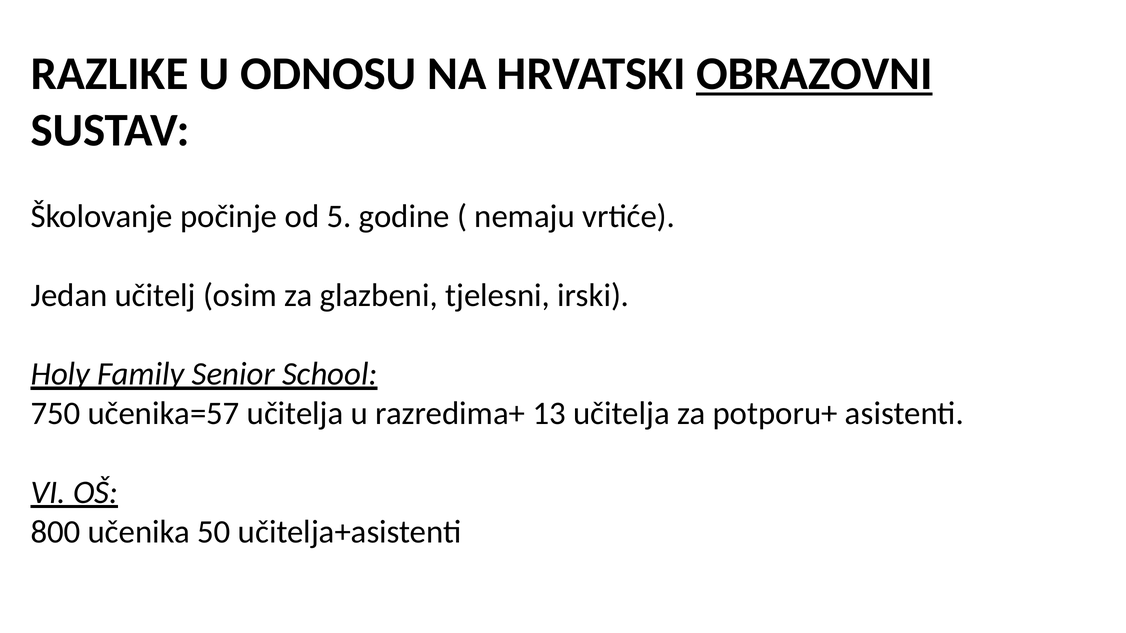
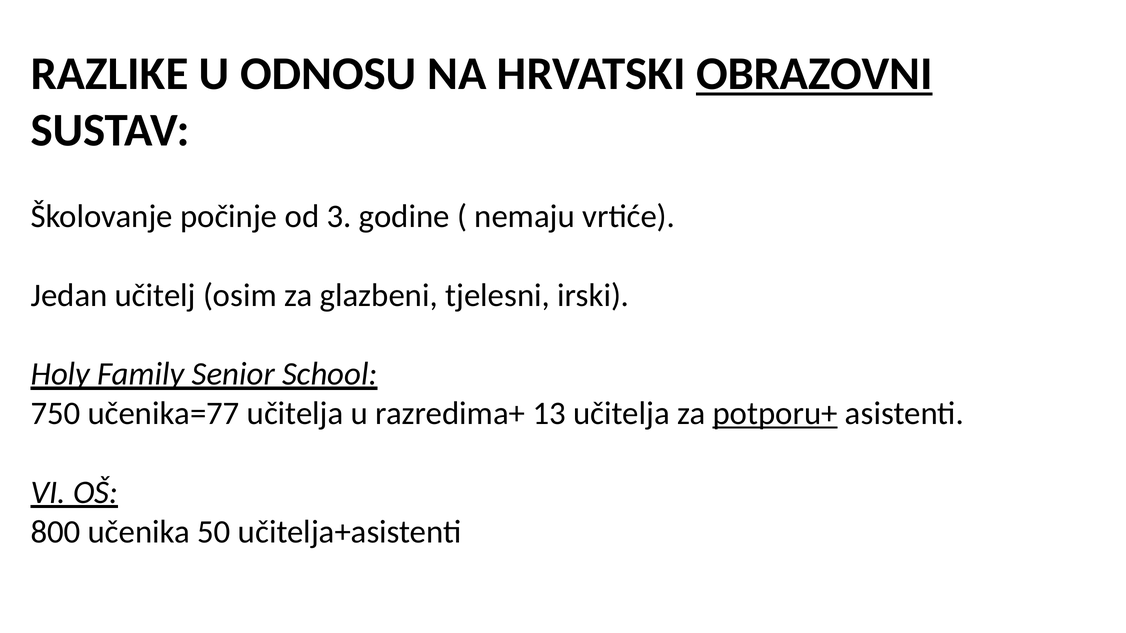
5: 5 -> 3 (339, 217)
učenika=57: učenika=57 -> učenika=77 (164, 414)
potporu+ underline: none -> present (775, 414)
